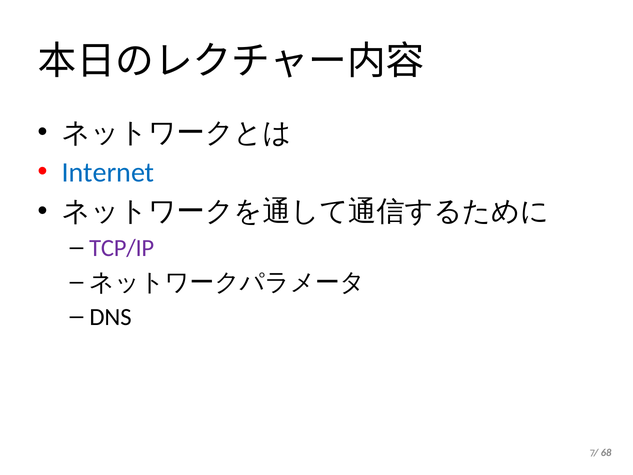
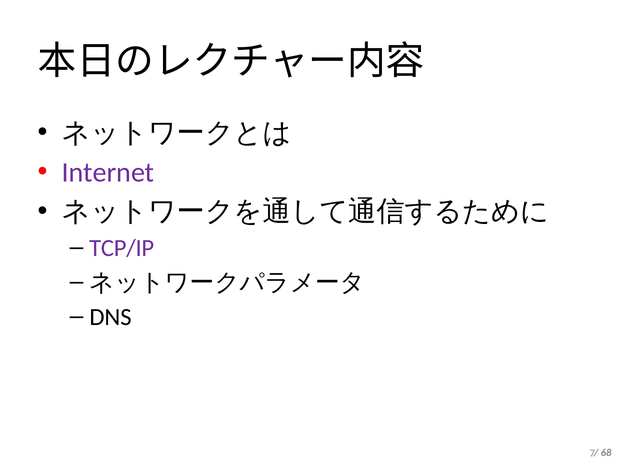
Internet colour: blue -> purple (108, 172)
